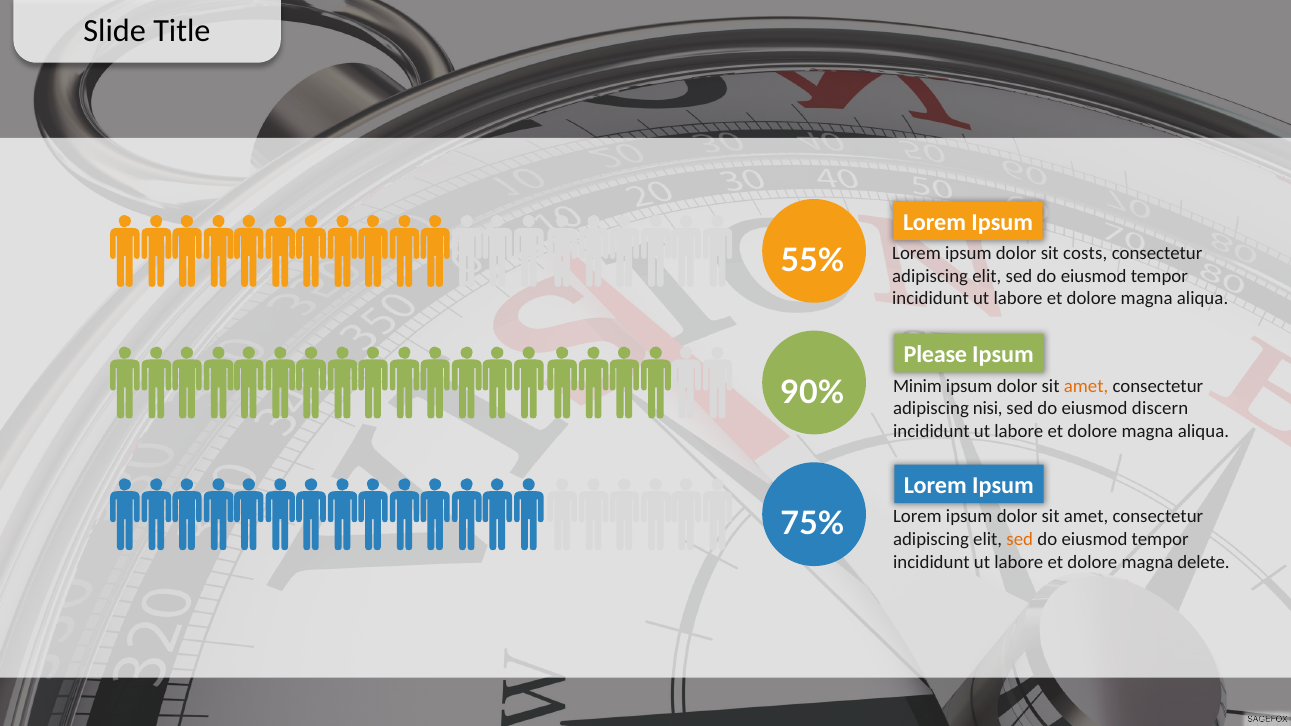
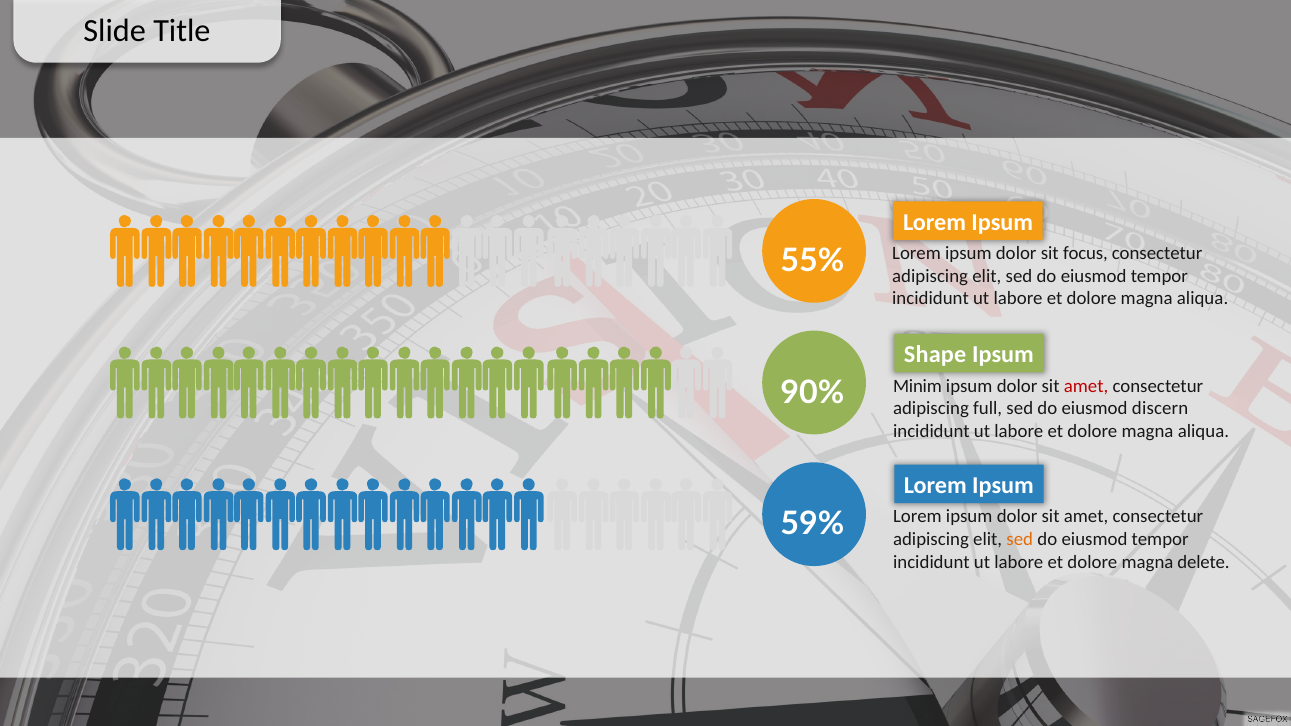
costs: costs -> focus (1085, 254)
Please: Please -> Shape (935, 355)
amet colour: orange -> red (1086, 386)
nisi: nisi -> full (988, 409)
75%: 75% -> 59% (812, 524)
